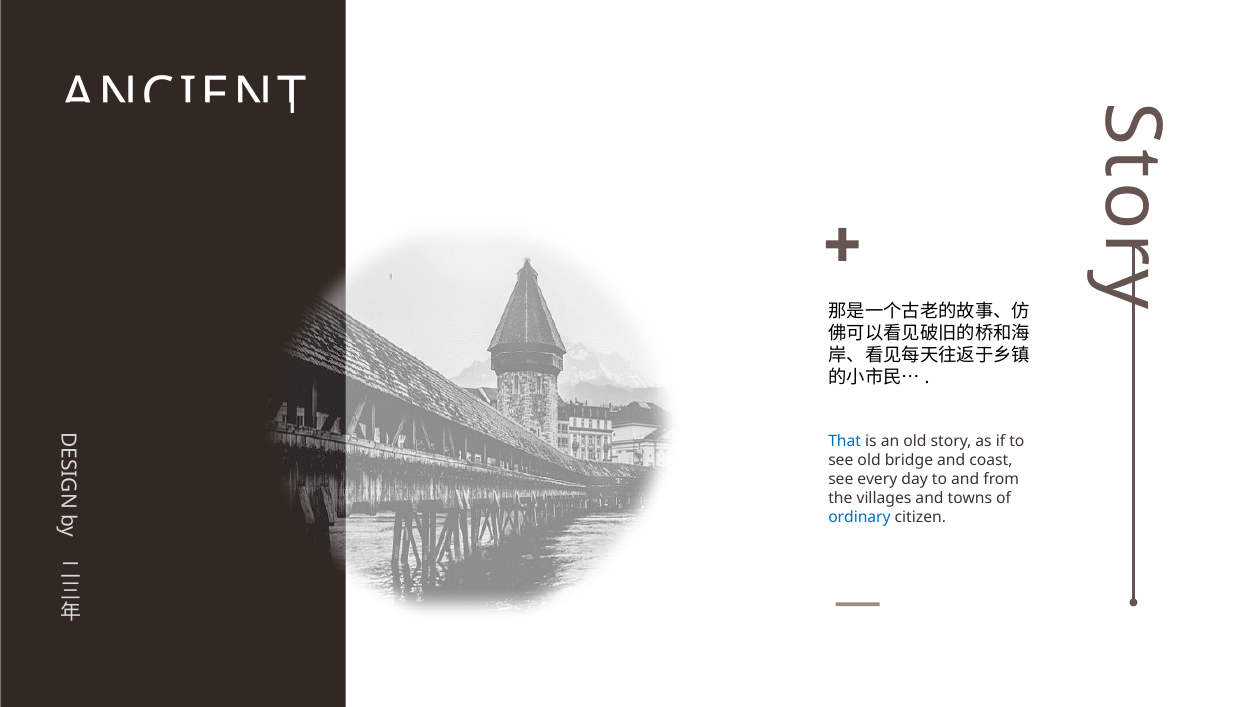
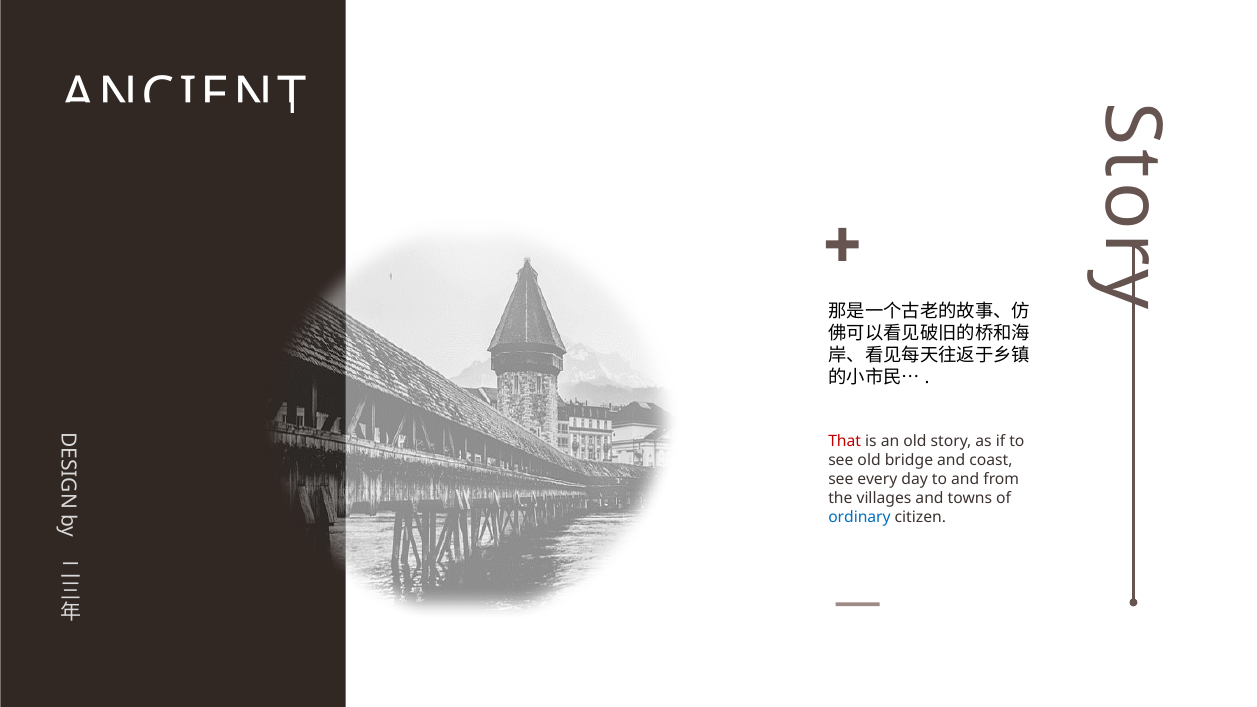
That colour: blue -> red (845, 442)
